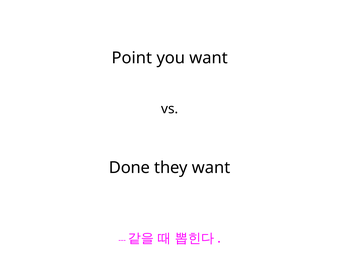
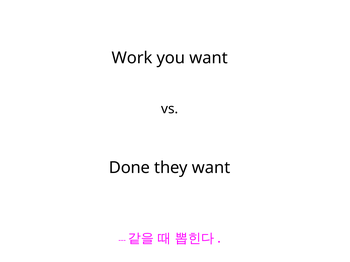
Point: Point -> Work (132, 58)
